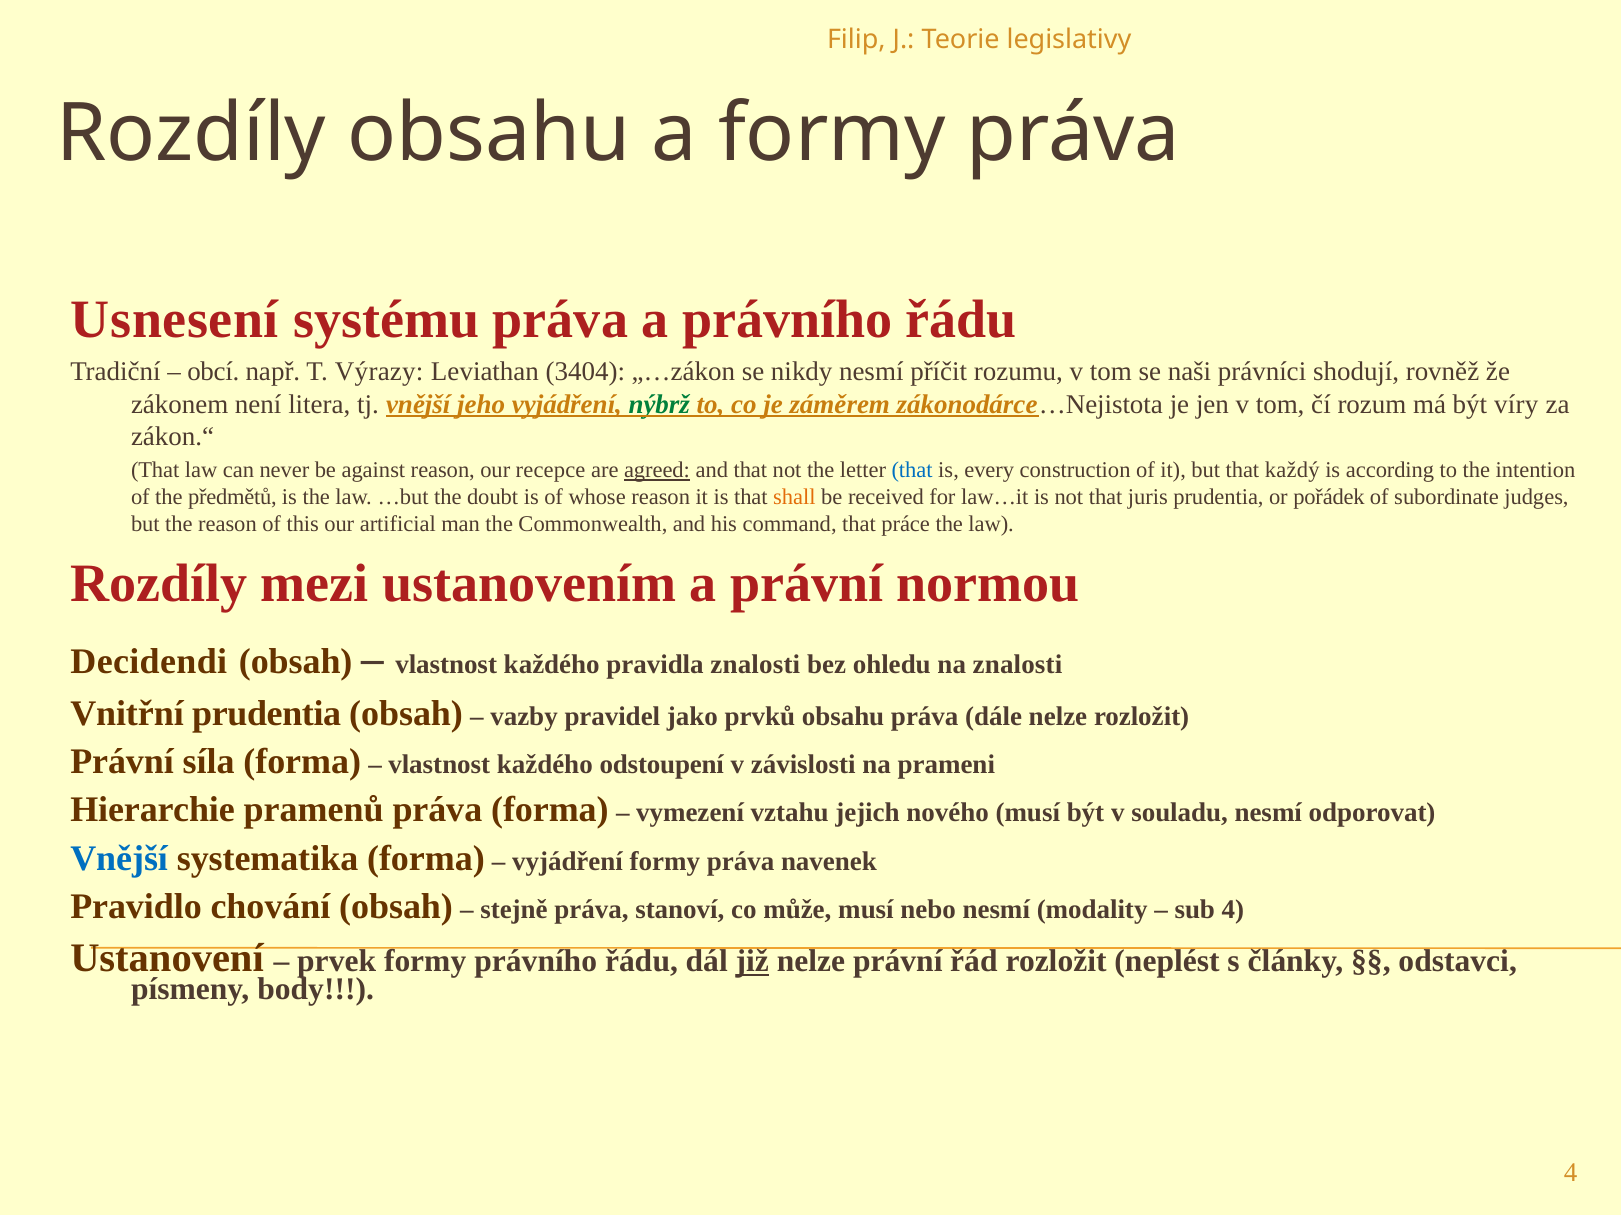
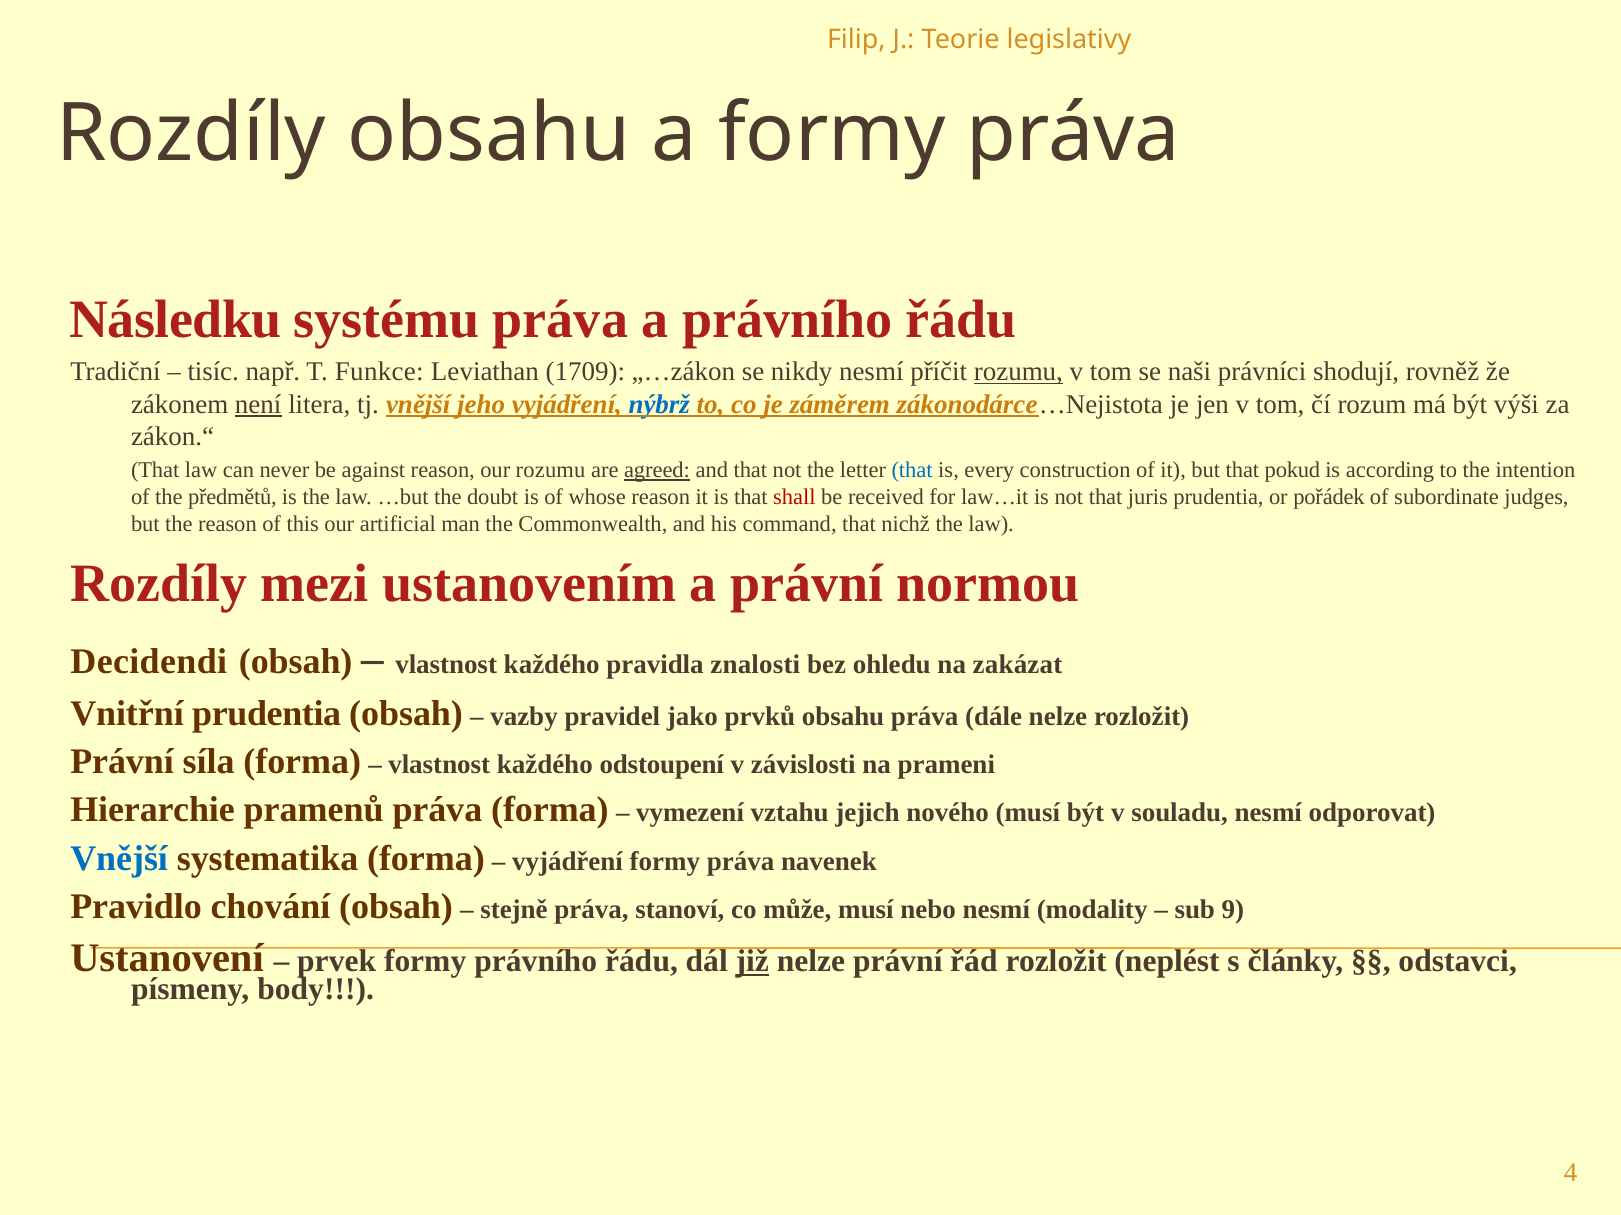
Usnesení: Usnesení -> Následku (175, 320)
obcí: obcí -> tisíc (213, 372)
Výrazy: Výrazy -> Funkce (379, 372)
3404: 3404 -> 1709 (585, 372)
rozumu underline: none -> present (1018, 372)
není underline: none -> present (258, 404)
nýbrž colour: green -> blue (659, 404)
víry: víry -> výši (1516, 404)
our recepce: recepce -> rozumu (551, 471)
každý: každý -> pokud (1292, 471)
shall colour: orange -> red (794, 498)
práce: práce -> nichž (906, 525)
na znalosti: znalosti -> zakázat (1017, 665)
sub 4: 4 -> 9 (1233, 910)
